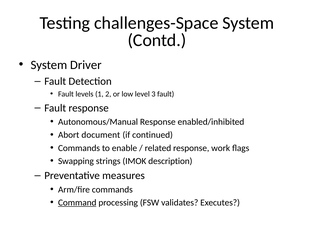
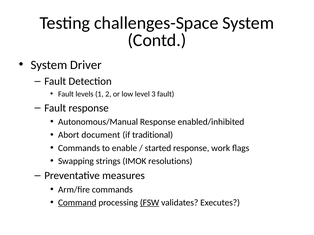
continued: continued -> traditional (153, 135)
related: related -> started (158, 148)
description: description -> resolutions (170, 161)
FSW underline: none -> present (150, 203)
